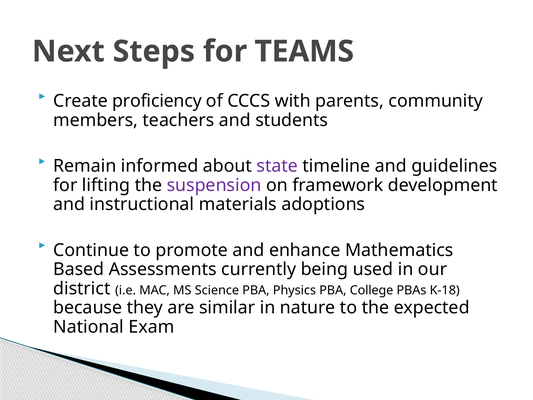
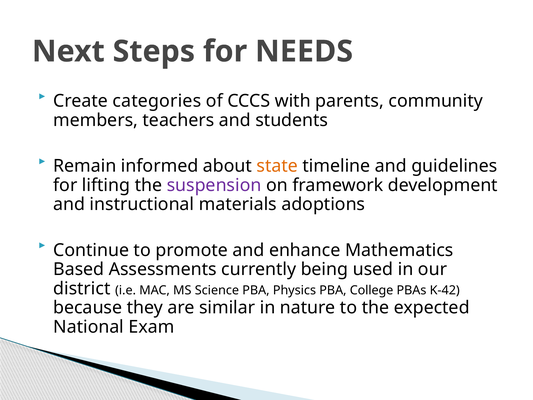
TEAMS: TEAMS -> NEEDS (304, 51)
proficiency: proficiency -> categories (157, 101)
state colour: purple -> orange (277, 166)
K-18: K-18 -> K-42 (445, 290)
